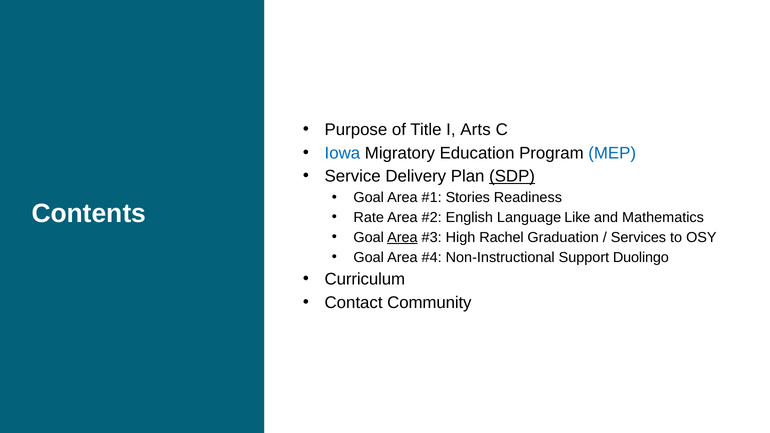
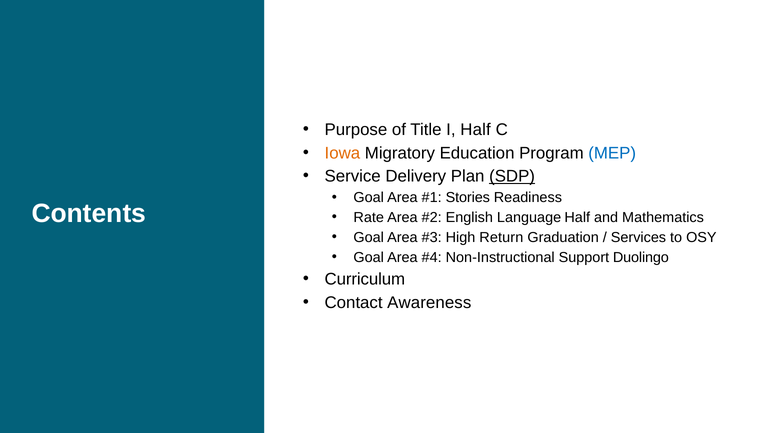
I Arts: Arts -> Half (476, 130)
Iowa colour: blue -> orange (342, 153)
Language Like: Like -> Half (577, 218)
Area underline: present -> none (402, 237)
Rachel: Rachel -> Return (501, 237)
Community: Community -> Awareness (429, 303)
